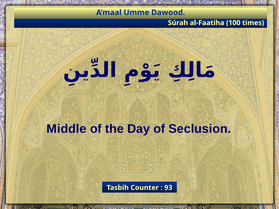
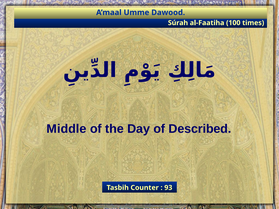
Seclusion: Seclusion -> Described (200, 129)
